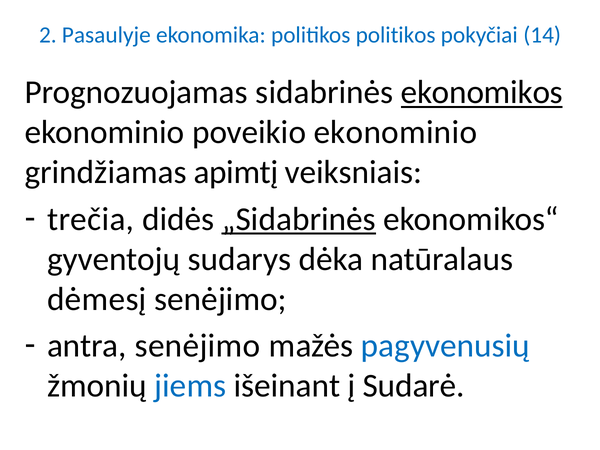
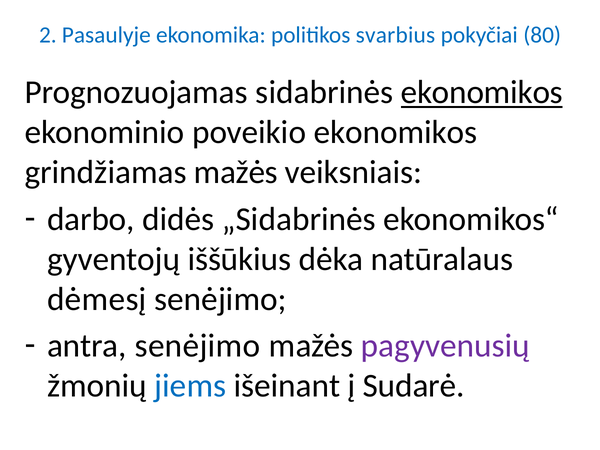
politikos politikos: politikos -> svarbius (395, 35)
14: 14 -> 80 (542, 35)
poveikio ekonominio: ekonominio -> ekonomikos (396, 132)
grindžiamas apimtį: apimtį -> mažės (236, 172)
trečia: trečia -> darbo (91, 219)
„Sidabrinės underline: present -> none (299, 219)
sudarys: sudarys -> iššūkius (239, 259)
pagyvenusių colour: blue -> purple (445, 346)
